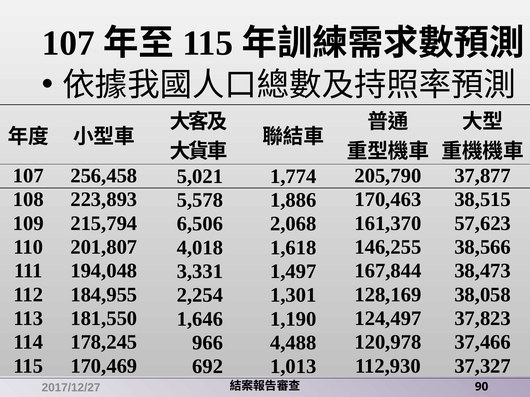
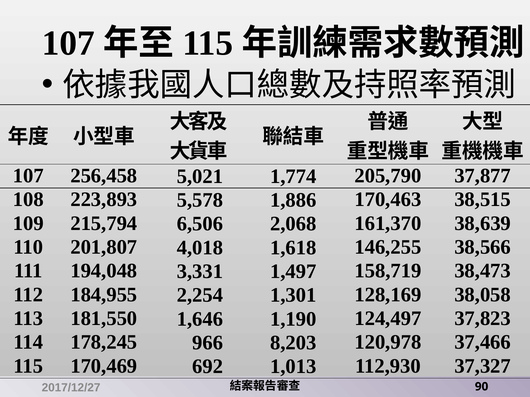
57,623: 57,623 -> 38,639 (483, 224)
167,844: 167,844 -> 158,719 (388, 271)
4,488: 4,488 -> 8,203 (293, 343)
